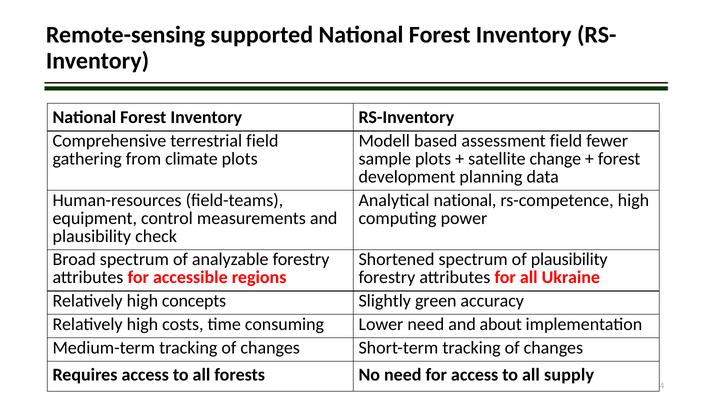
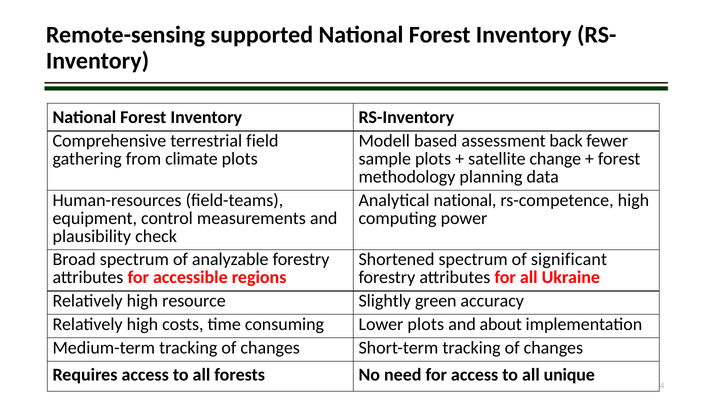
assessment field: field -> back (566, 141)
development: development -> methodology (407, 177)
of plausibility: plausibility -> significant (569, 260)
concepts: concepts -> resource (194, 301)
Lower need: need -> plots (426, 325)
supply: supply -> unique (569, 375)
